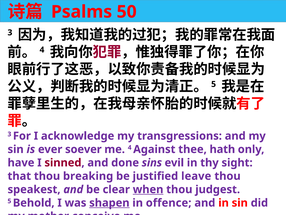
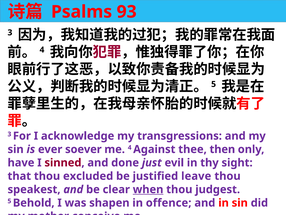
50: 50 -> 93 (127, 12)
hath: hath -> then (222, 149)
sins: sins -> just (152, 162)
breaking: breaking -> excluded (88, 176)
shapen underline: present -> none (109, 202)
